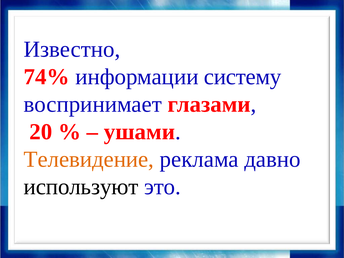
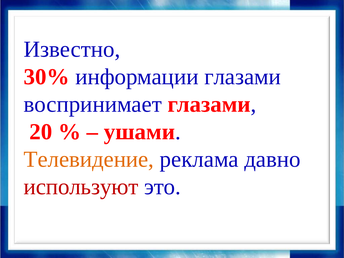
74%: 74% -> 30% (47, 77)
информации систему: систему -> глазами (243, 77)
используют colour: black -> red (81, 187)
